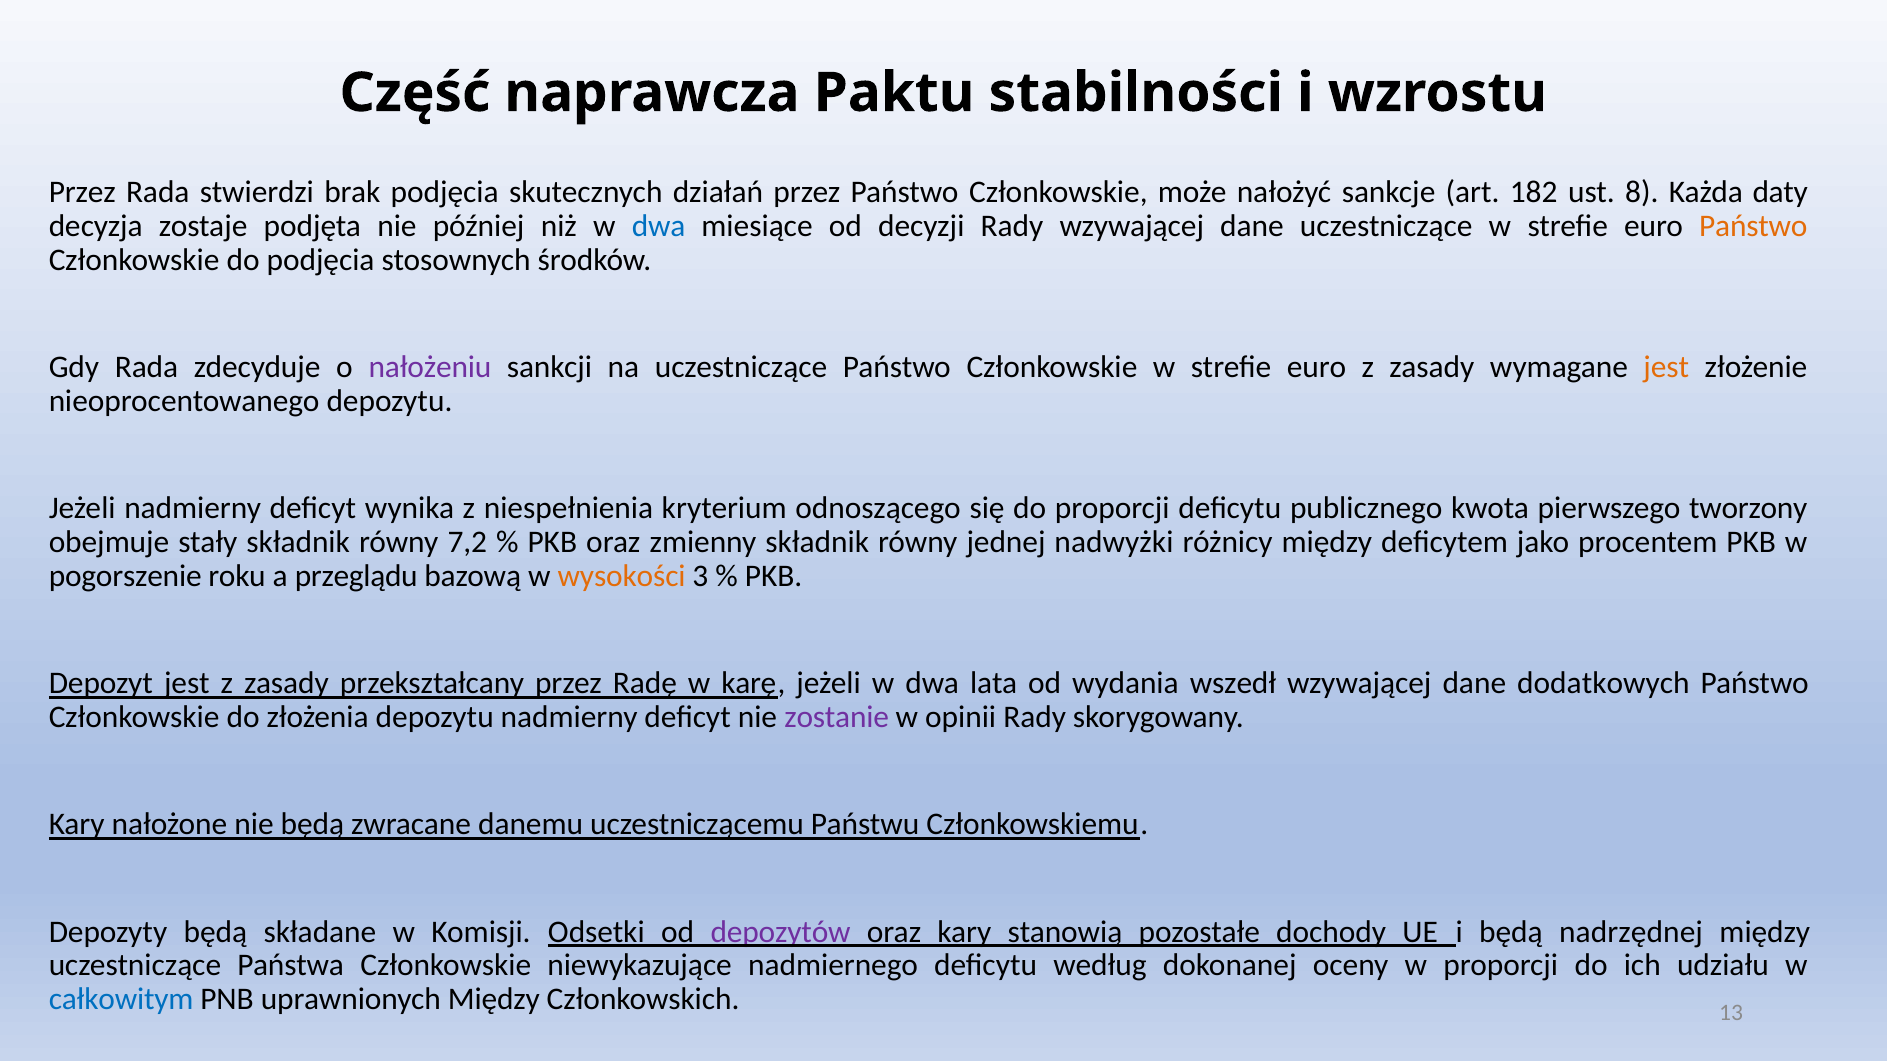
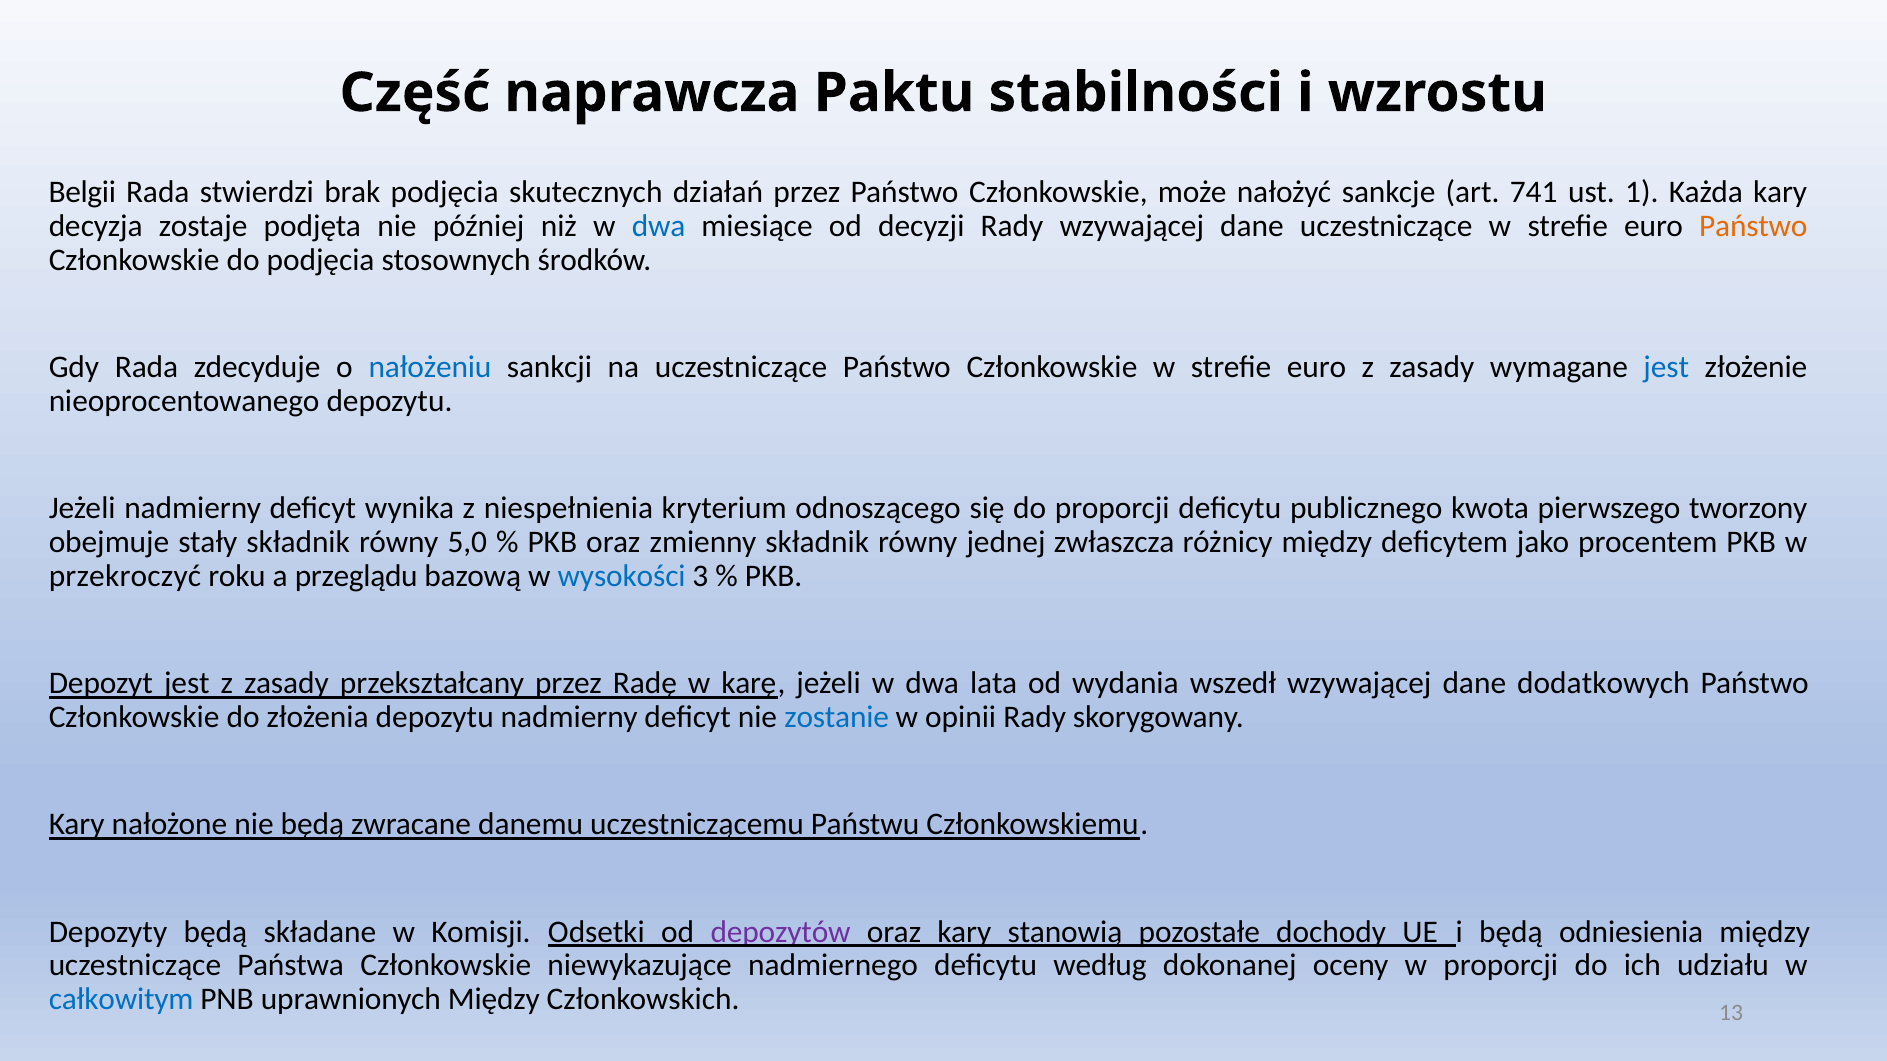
Przez: Przez -> Belgii (82, 192)
182: 182 -> 741 (1534, 192)
8: 8 -> 1 (1642, 192)
Każda daty: daty -> kary (1780, 192)
nałożeniu colour: purple -> blue (430, 368)
jest colour: orange -> blue (1666, 368)
7,2: 7,2 -> 5,0 (467, 543)
nadwyżki: nadwyżki -> zwłaszcza (1114, 543)
pogorszenie: pogorszenie -> przekroczyć (125, 577)
wysokości colour: orange -> blue (622, 577)
zostanie colour: purple -> blue (837, 718)
nadrzędnej: nadrzędnej -> odniesienia (1631, 932)
